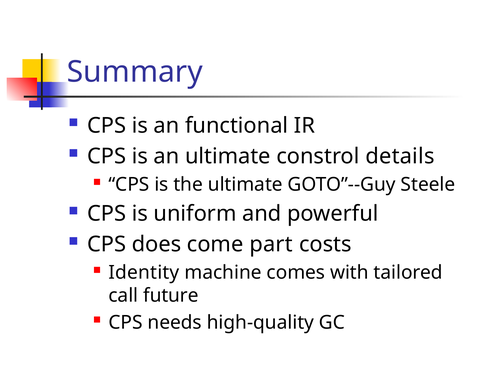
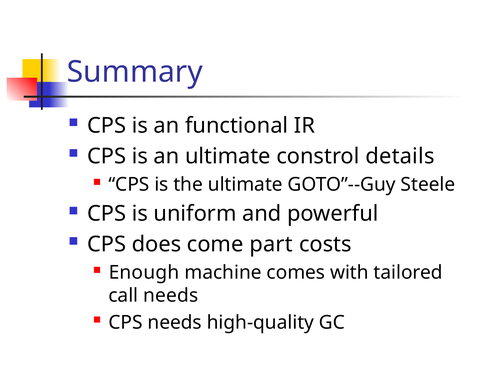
Identity: Identity -> Enough (144, 273)
call future: future -> needs (171, 296)
